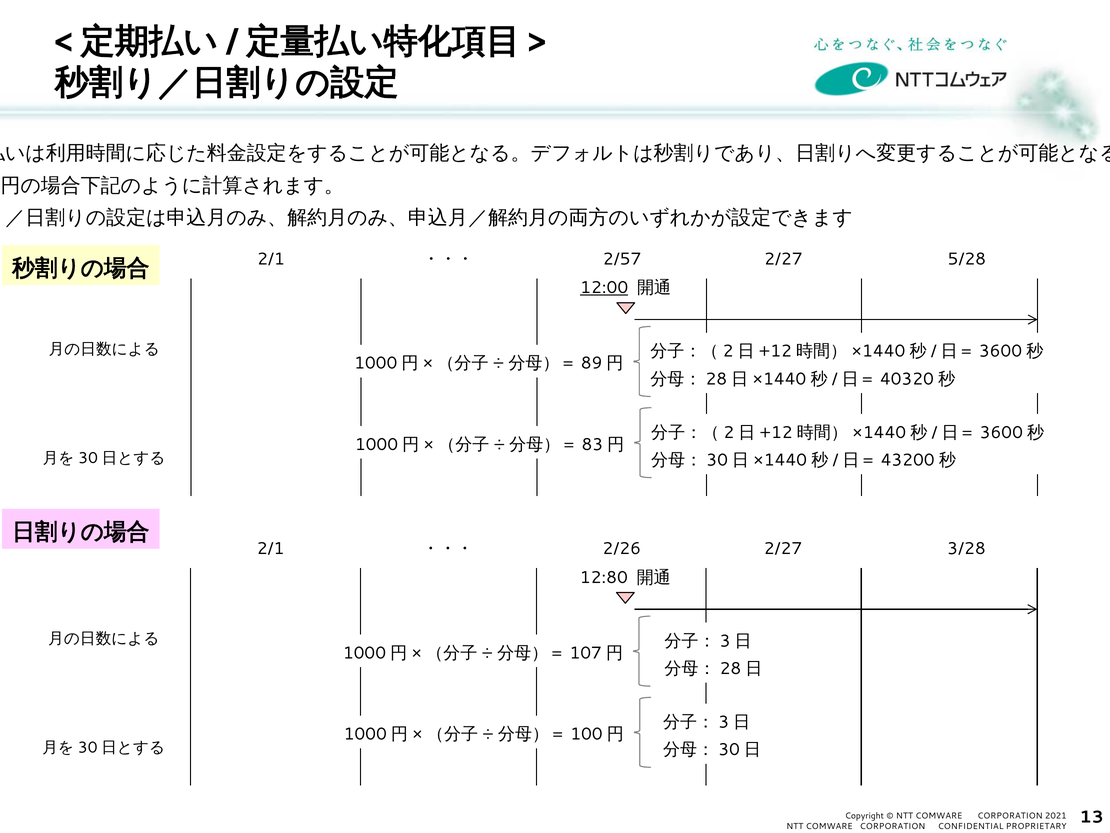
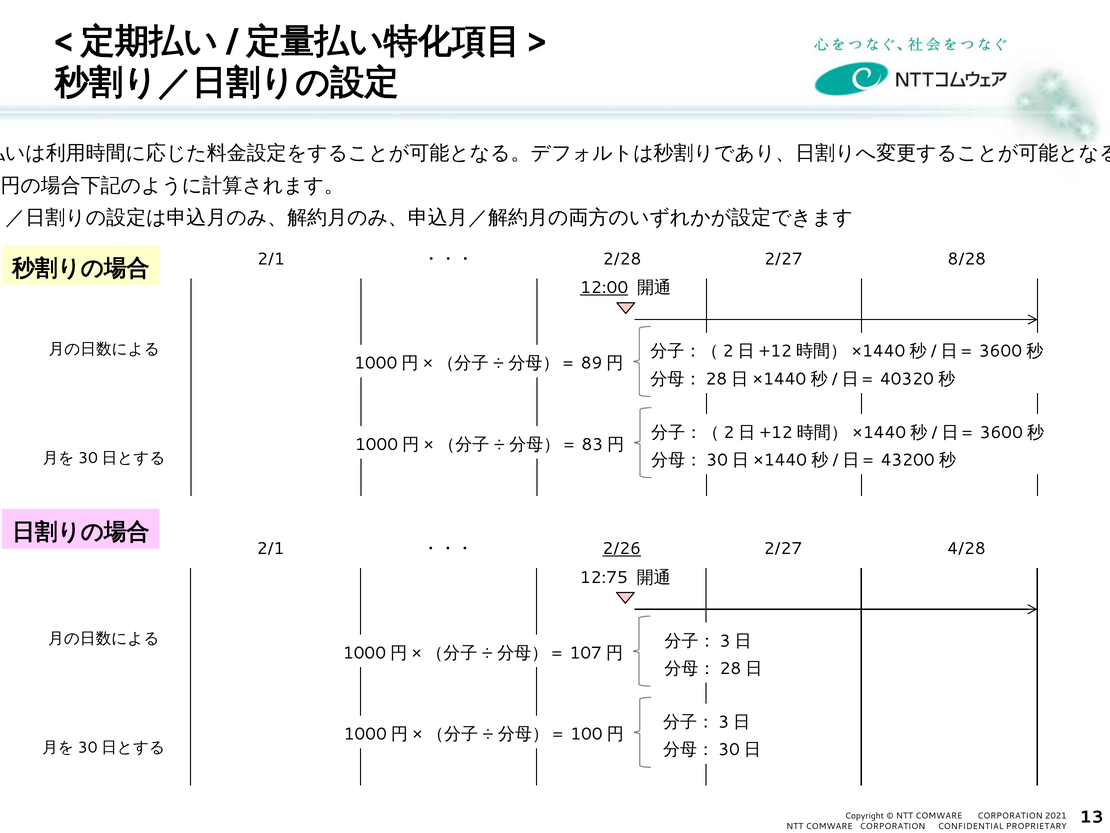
2/57: 2/57 -> 2/28 (622, 259)
5/28: 5/28 -> 8/28 (967, 259)
2/26 underline: none -> present (622, 548)
3/28: 3/28 -> 4/28 (966, 548)
12:80: 12:80 -> 12:75 (604, 577)
